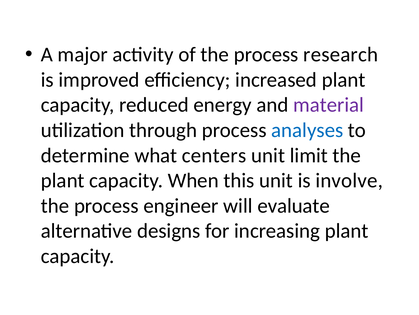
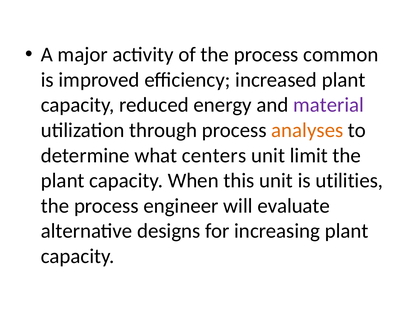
research: research -> common (341, 55)
analyses colour: blue -> orange (307, 130)
involve: involve -> utilities (349, 180)
